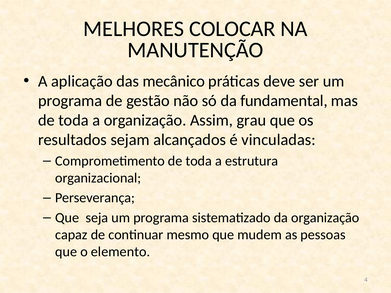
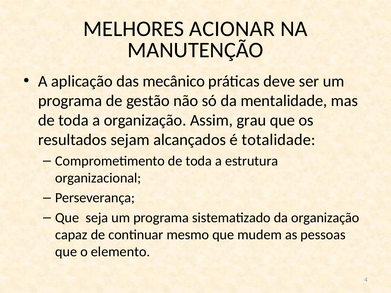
COLOCAR: COLOCAR -> ACIONAR (232, 29)
fundamental: fundamental -> mentalidade (284, 101)
vinculadas: vinculadas -> totalidade (279, 140)
